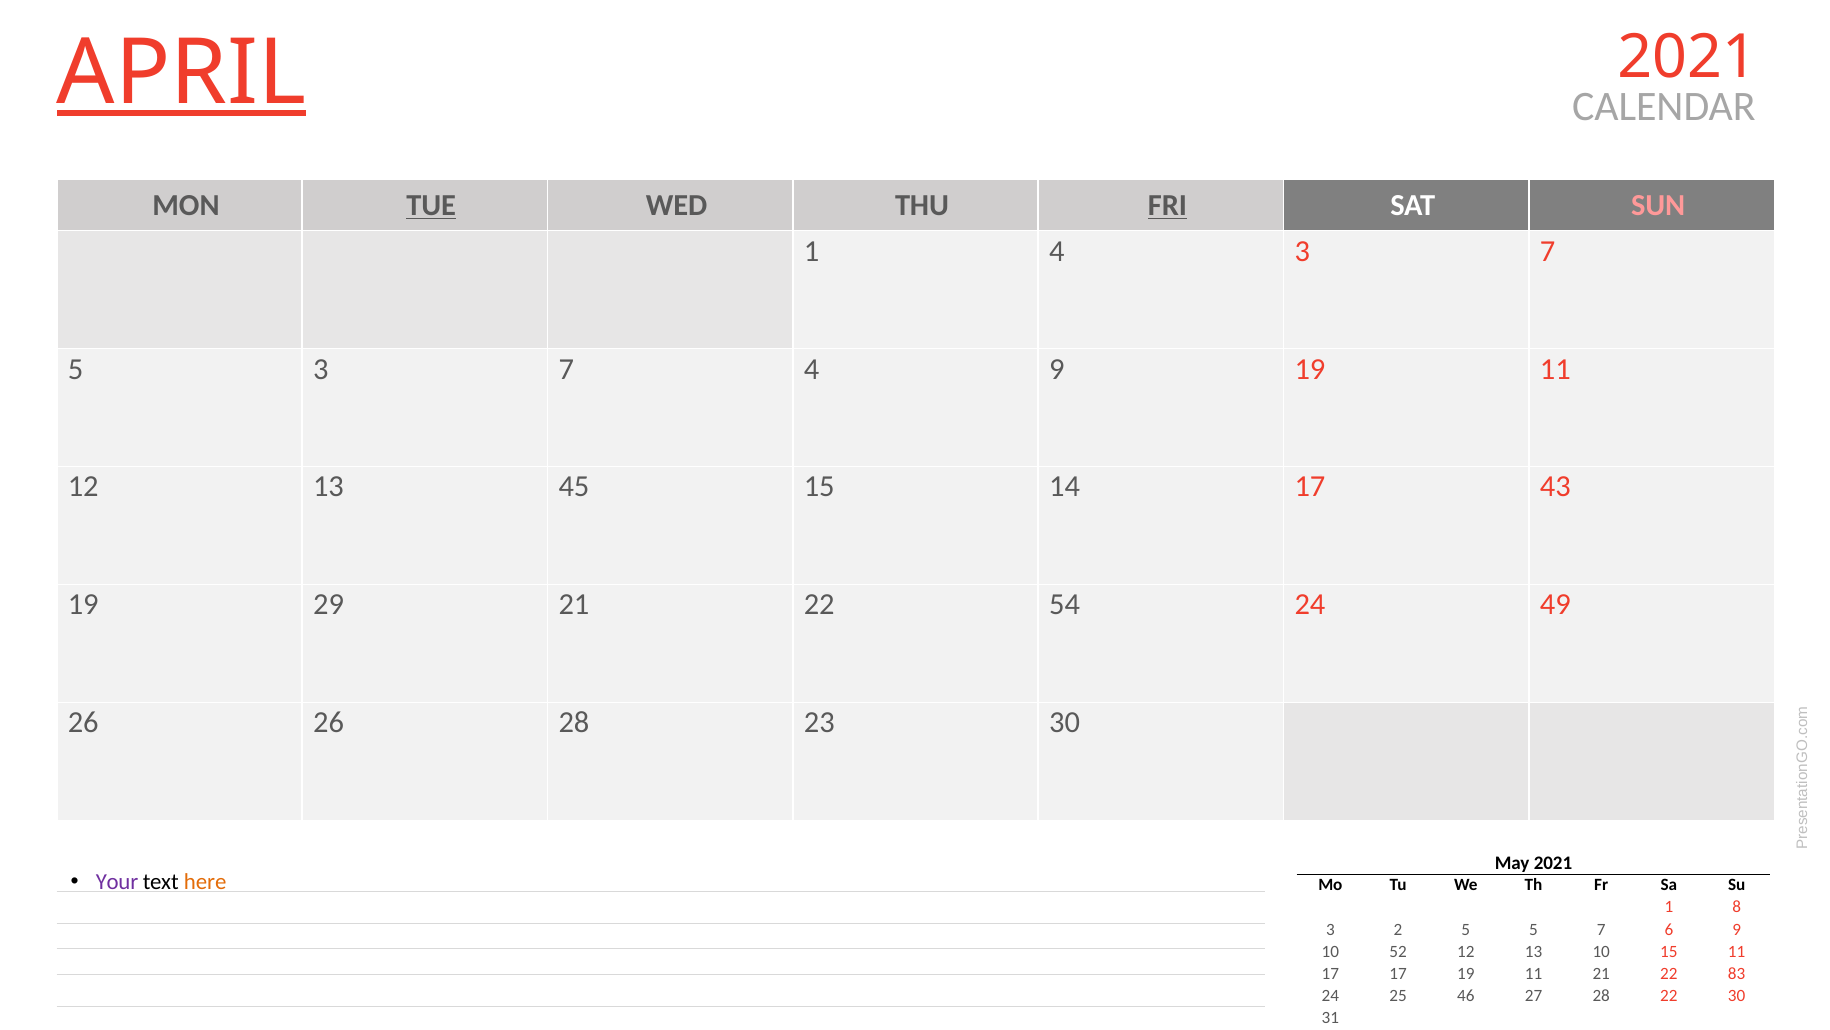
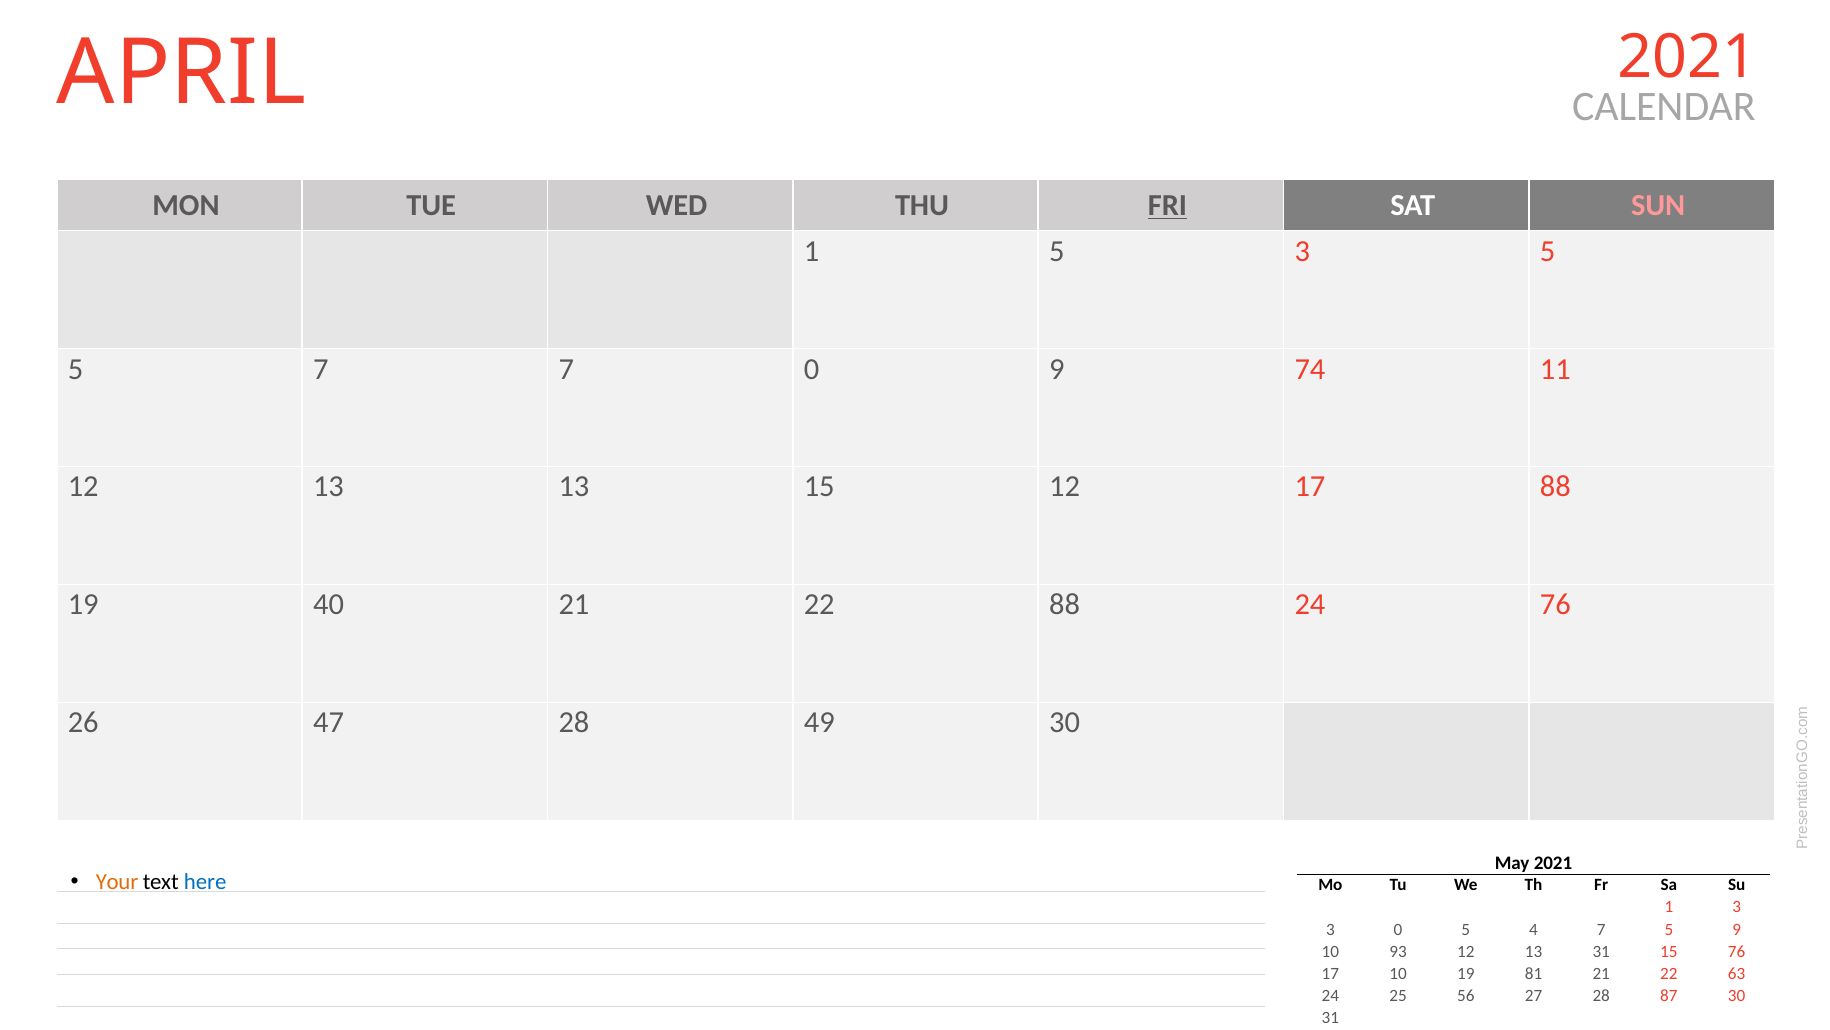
APRIL underline: present -> none (182, 74)
TUE underline: present -> none (431, 205)
1 4: 4 -> 5 (1057, 251)
7: 7 -> 5 (1548, 251)
5 3: 3 -> 7 (321, 369)
7 4: 4 -> 0 (812, 369)
9 19: 19 -> 74 (1310, 369)
13 45: 45 -> 13 (574, 487)
15 14: 14 -> 12 (1065, 487)
17 43: 43 -> 88 (1555, 487)
29: 29 -> 40 (329, 605)
22 54: 54 -> 88 (1065, 605)
24 49: 49 -> 76 (1555, 605)
26 26: 26 -> 47 (329, 722)
23: 23 -> 49 (819, 722)
Your colour: purple -> orange (117, 882)
here colour: orange -> blue (205, 882)
1 8: 8 -> 3 (1737, 907)
3 2: 2 -> 0 (1398, 929)
5 5: 5 -> 4 (1533, 929)
7 6: 6 -> 5 (1669, 929)
52: 52 -> 93 (1398, 951)
13 10: 10 -> 31 (1601, 951)
15 11: 11 -> 76 (1737, 951)
17 17: 17 -> 10 (1398, 973)
11: 11 -> 81 (1534, 973)
83: 83 -> 63 (1737, 973)
46: 46 -> 56 (1466, 995)
28 22: 22 -> 87 (1669, 995)
